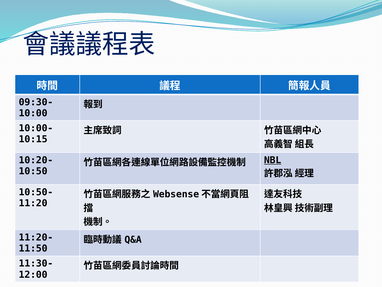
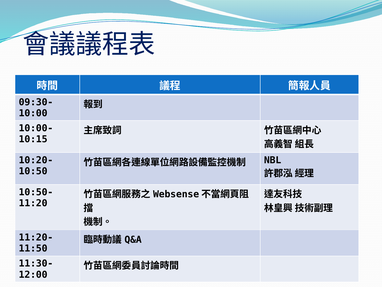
NBL underline: present -> none (273, 160)
